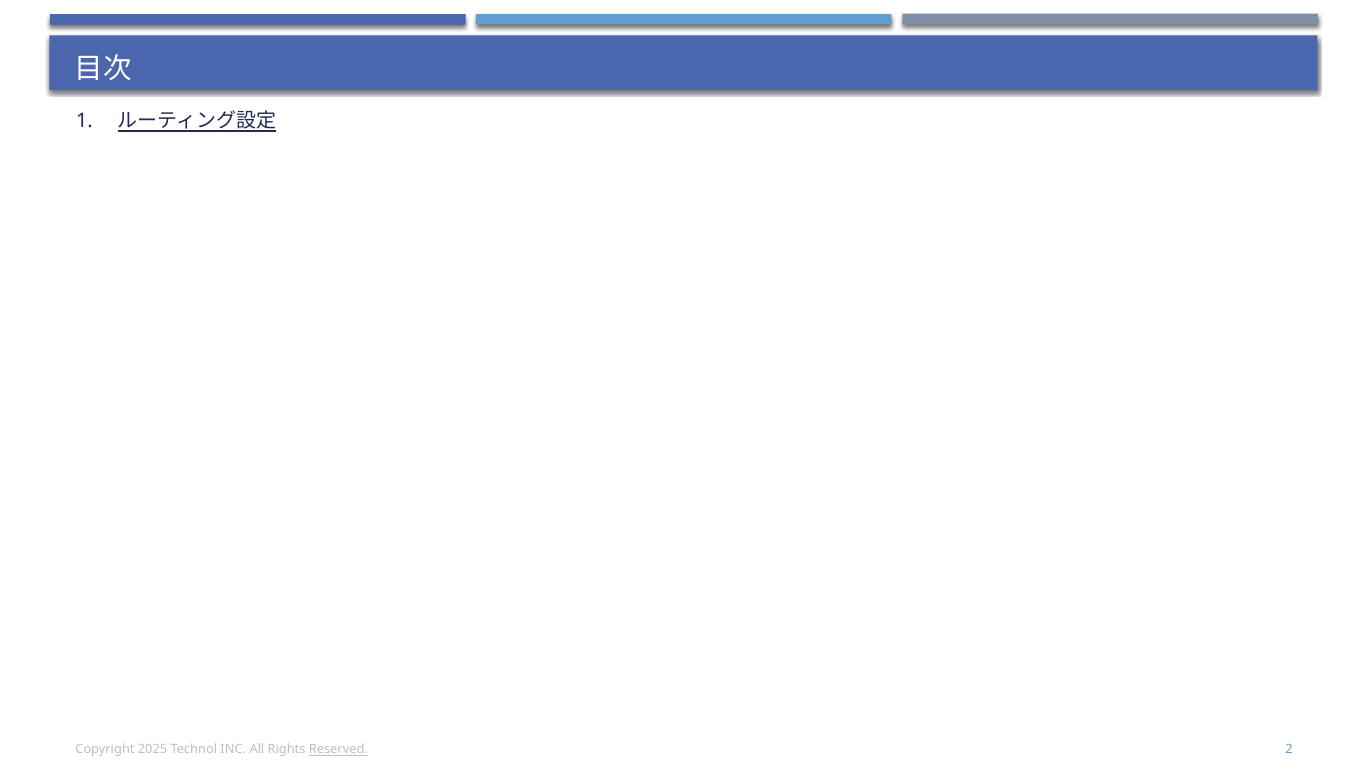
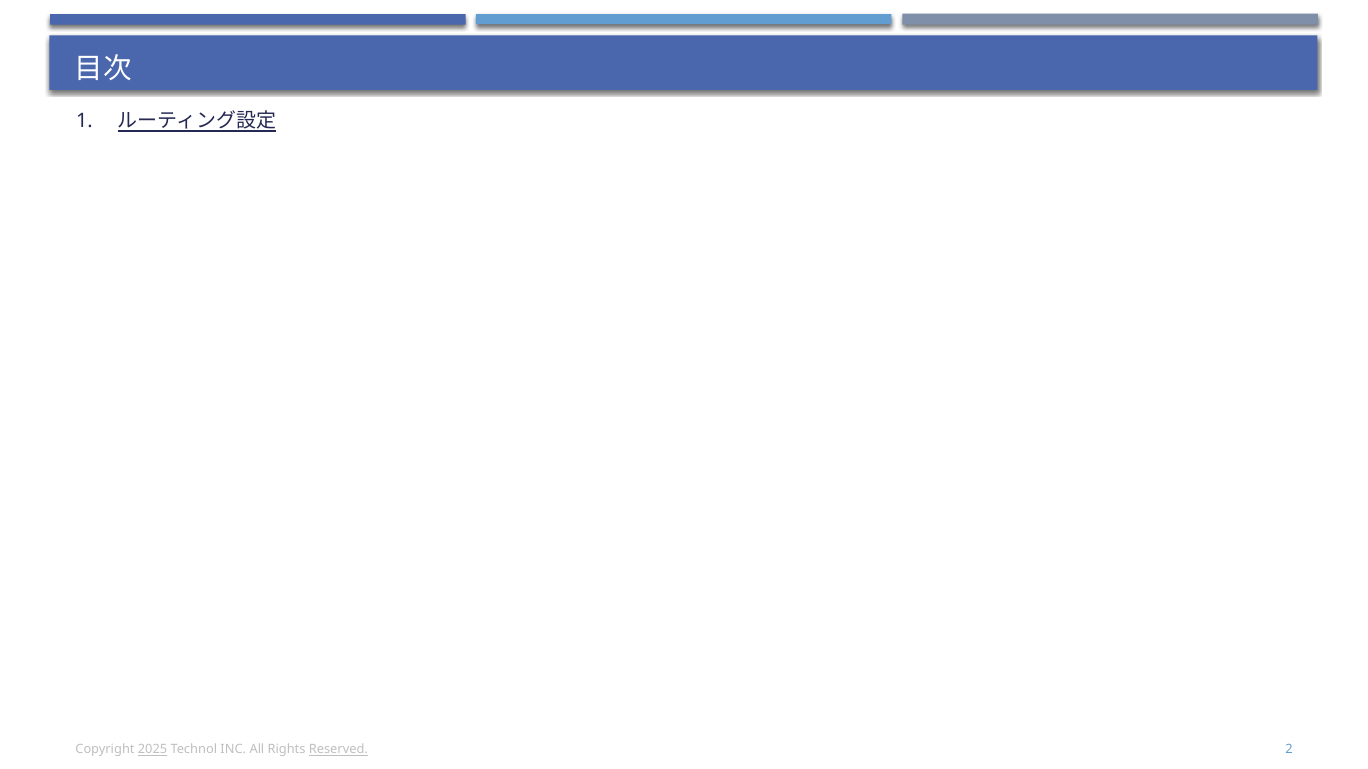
2025 underline: none -> present (153, 750)
